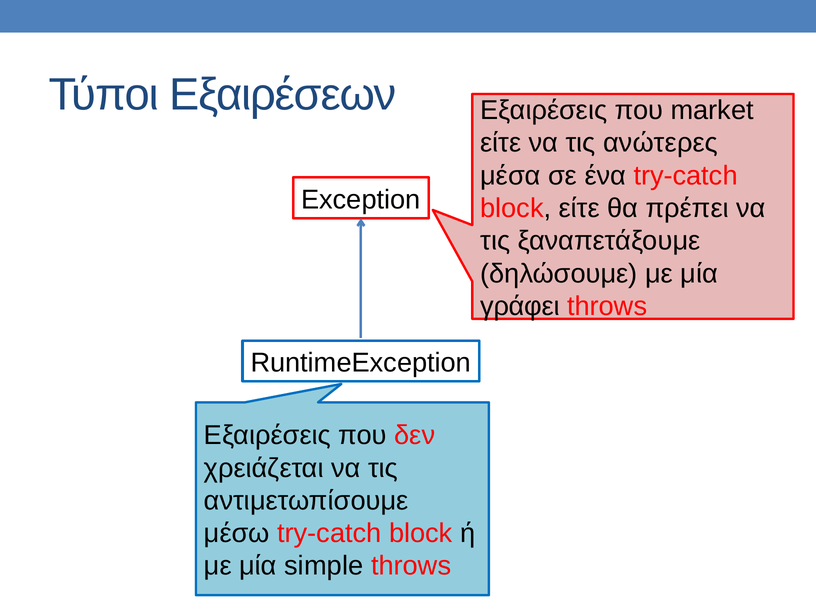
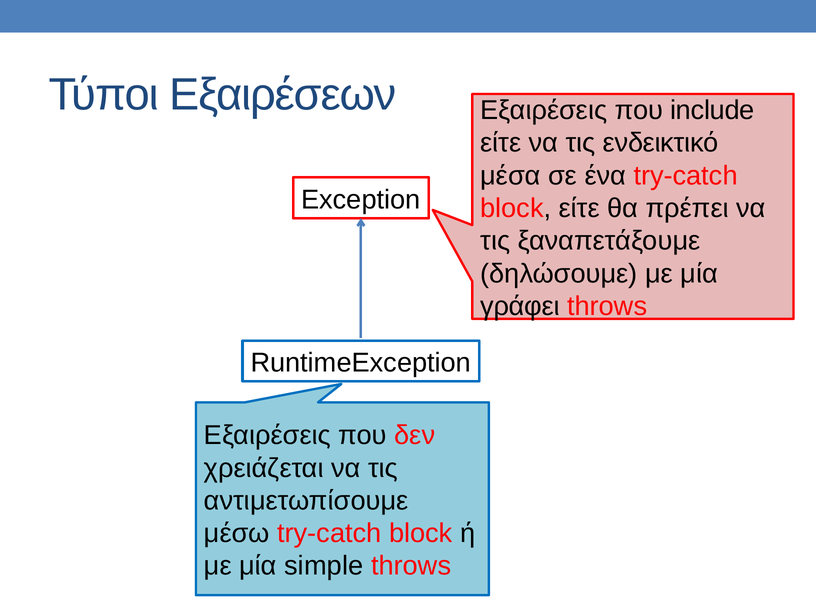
market: market -> include (712, 110)
ανώτερες: ανώτερες -> ενδεικτικό (661, 143)
